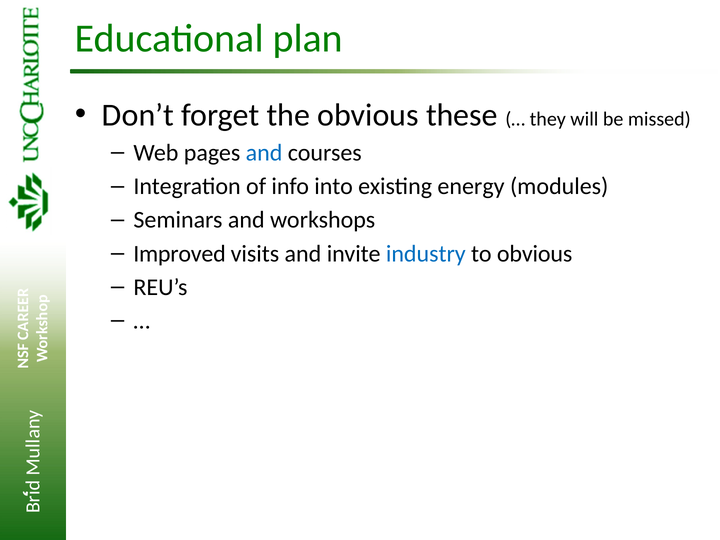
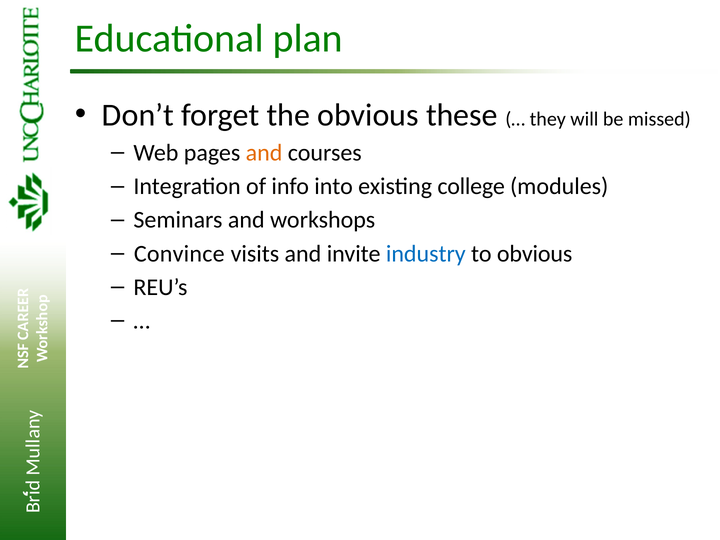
and colour: blue -> orange (264, 153)
energy: energy -> college (471, 186)
Improved: Improved -> Convince (179, 254)
